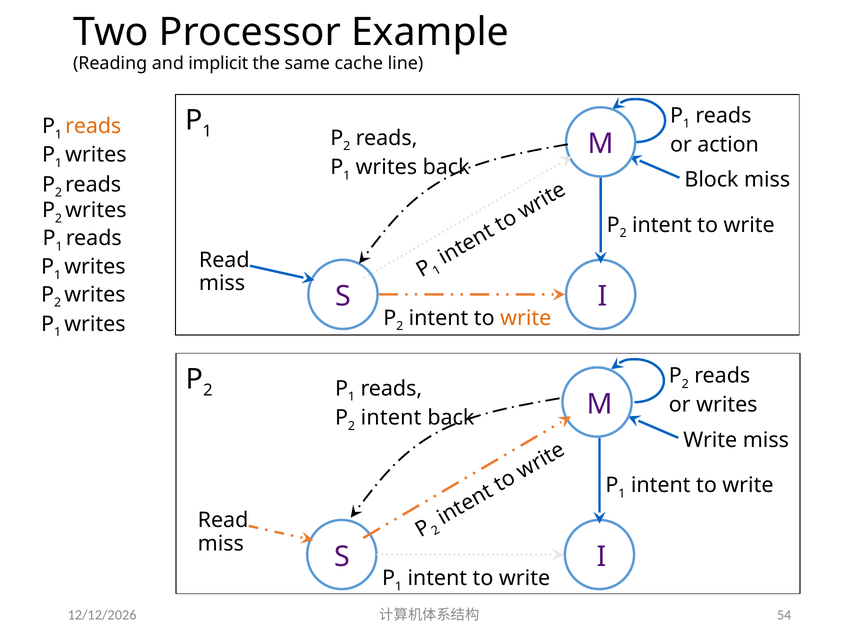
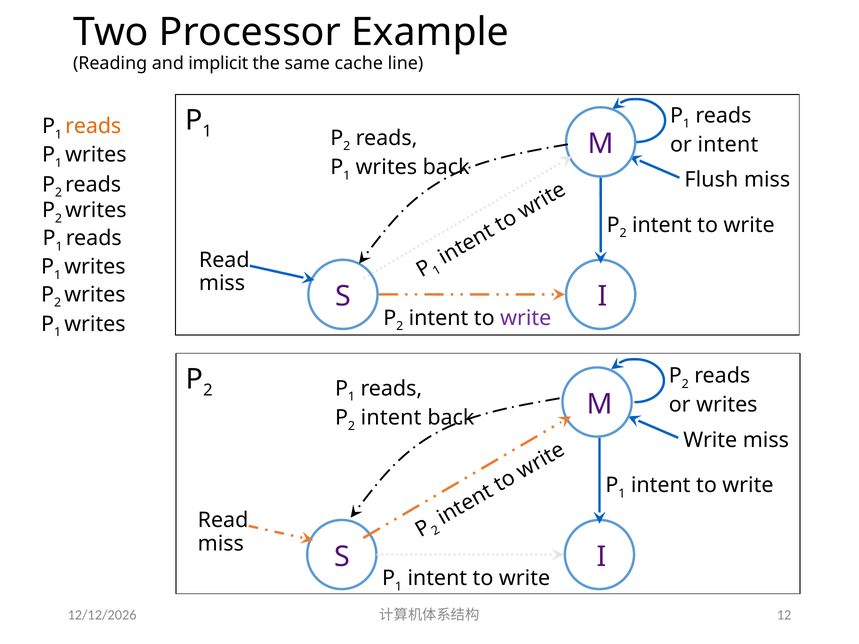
or action: action -> intent (728, 145)
Block: Block -> Flush (711, 180)
write colour: orange -> purple (526, 318)
54: 54 -> 12 (784, 615)
